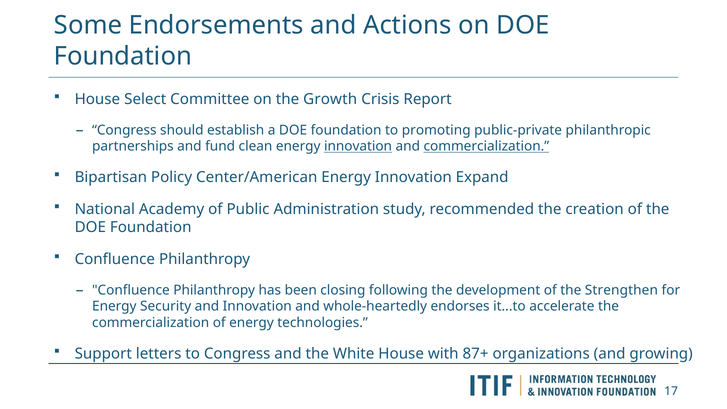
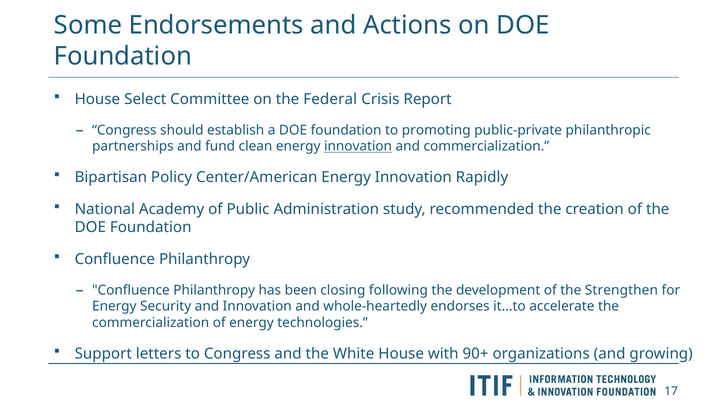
Growth: Growth -> Federal (330, 99)
commercialization underline: present -> none (486, 146)
Expand: Expand -> Rapidly (482, 177)
87+: 87+ -> 90+ (476, 354)
